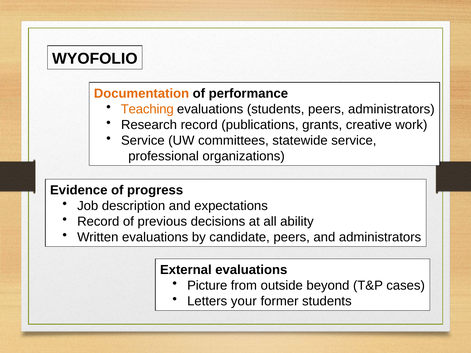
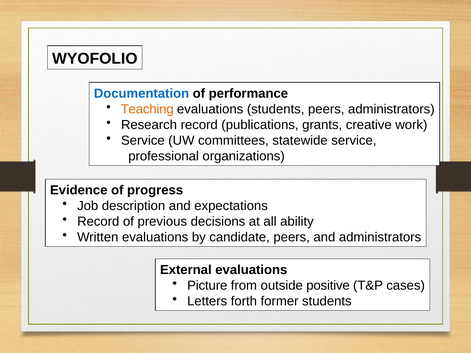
Documentation colour: orange -> blue (141, 94)
beyond: beyond -> positive (328, 286)
your: your -> forth (244, 302)
